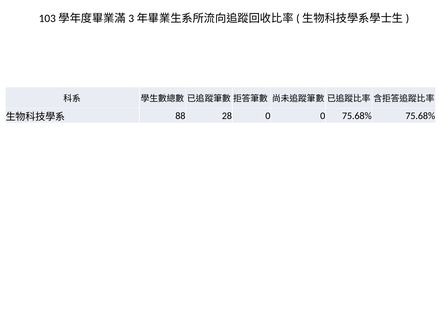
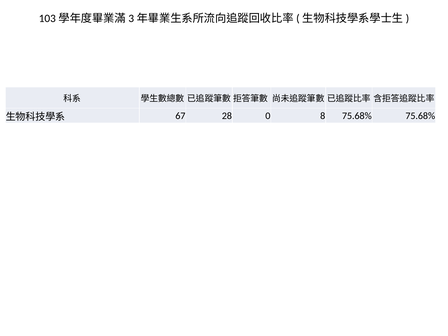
88: 88 -> 67 (180, 116)
0 0: 0 -> 8 (323, 116)
